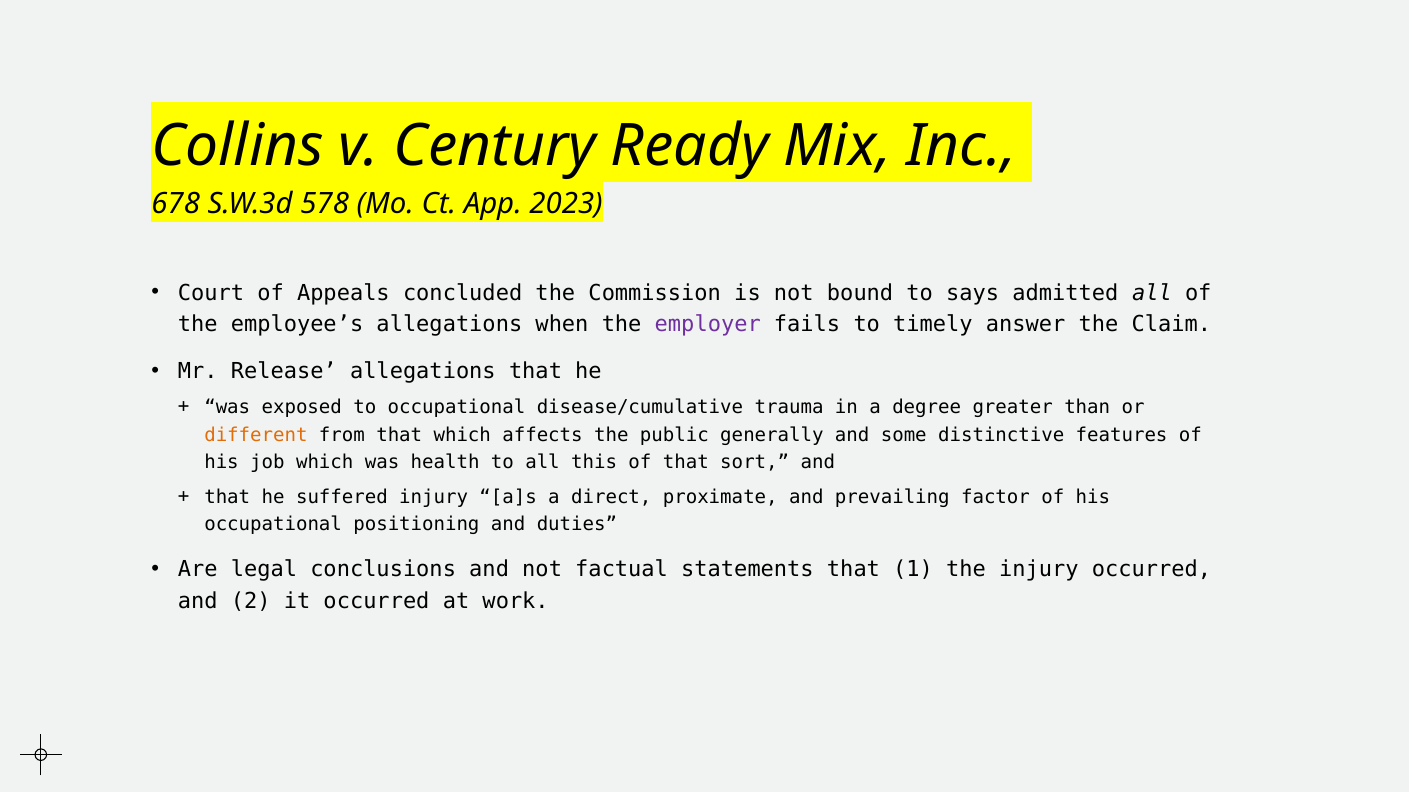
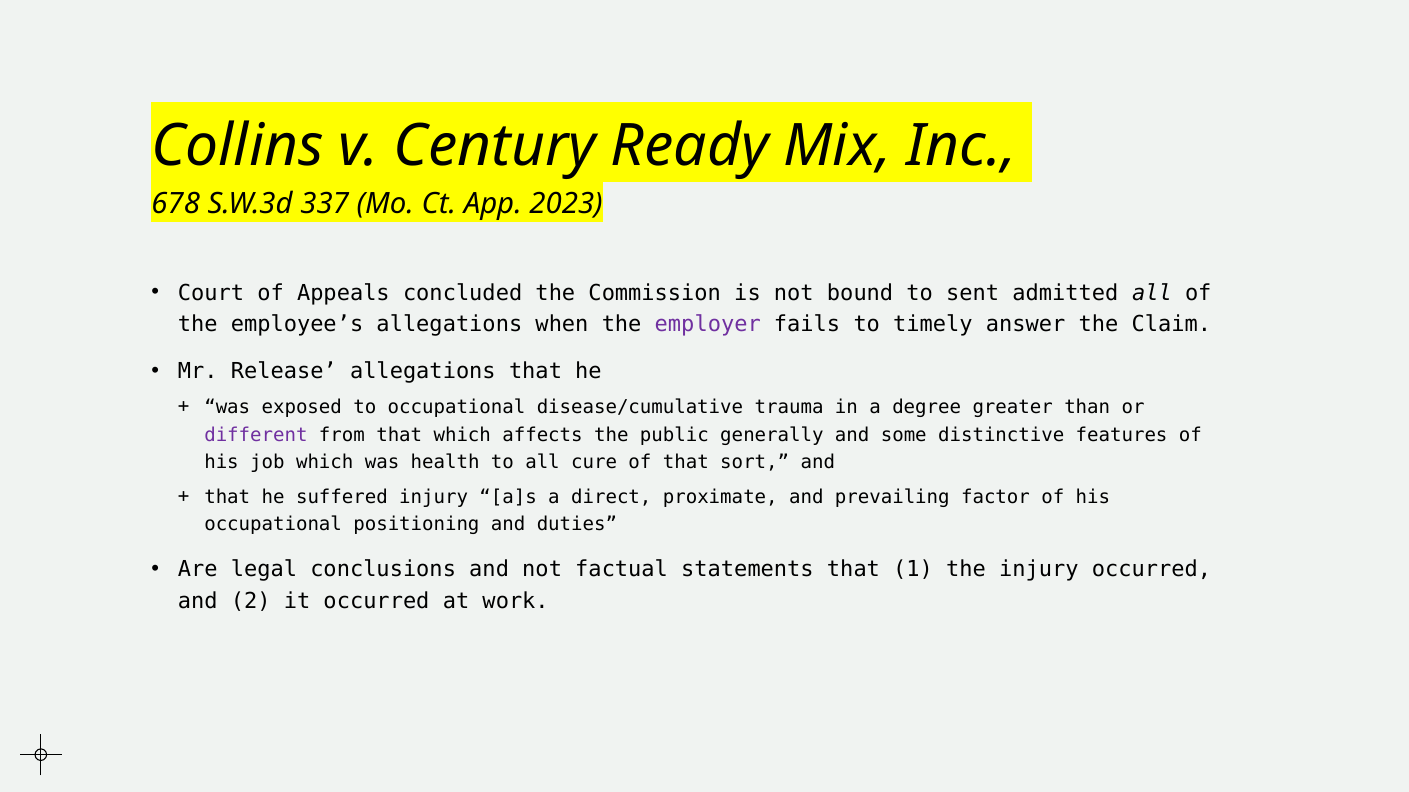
578: 578 -> 337 (325, 204)
says: says -> sent (973, 293)
different colour: orange -> purple (256, 435)
this: this -> cure (594, 463)
